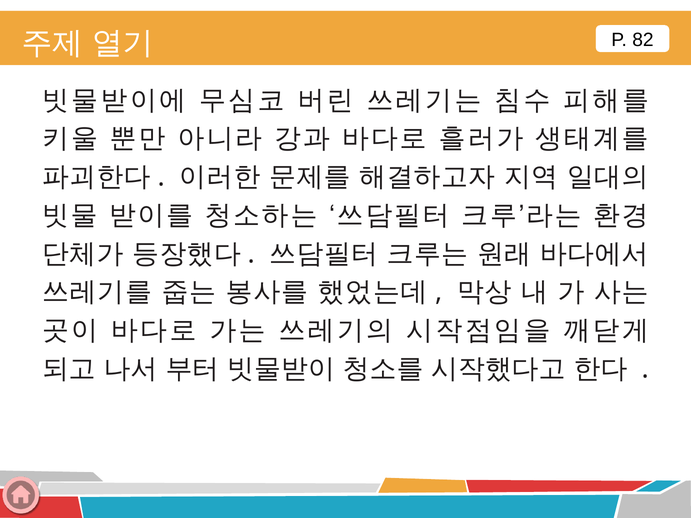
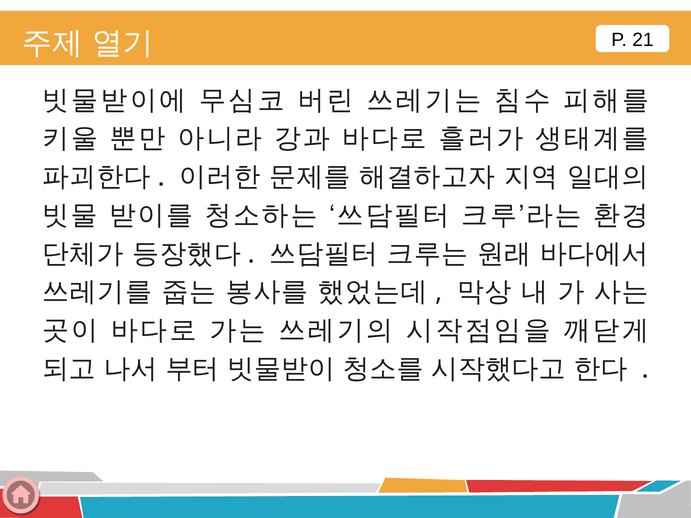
82: 82 -> 21 (643, 40)
